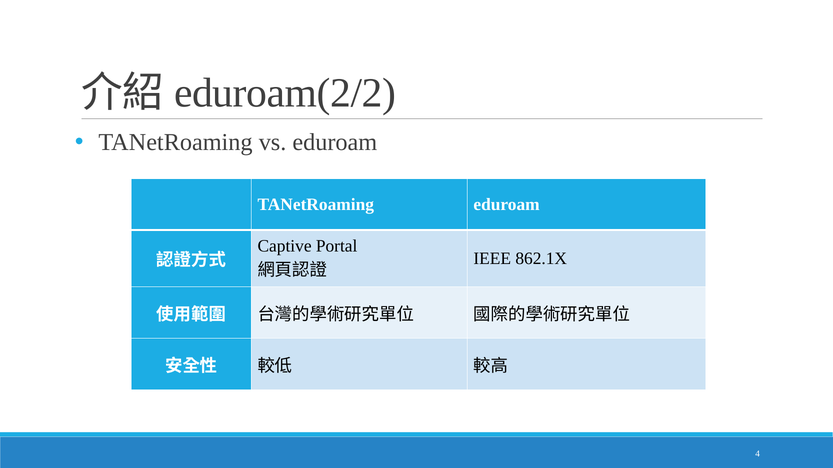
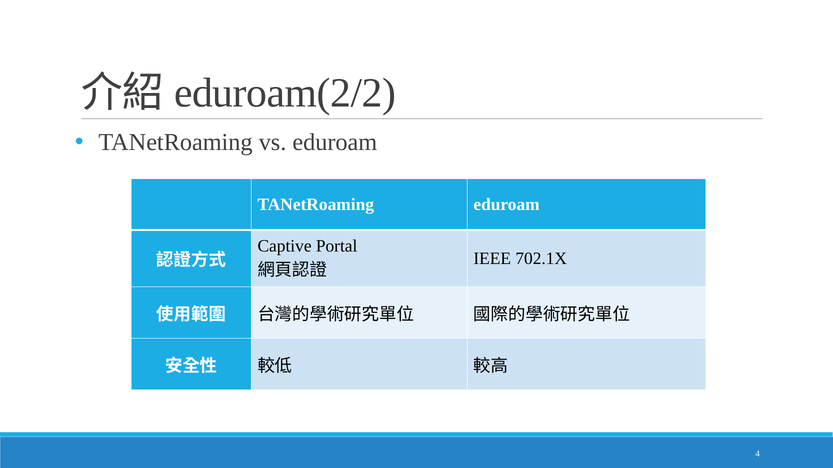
862.1X: 862.1X -> 702.1X (541, 259)
